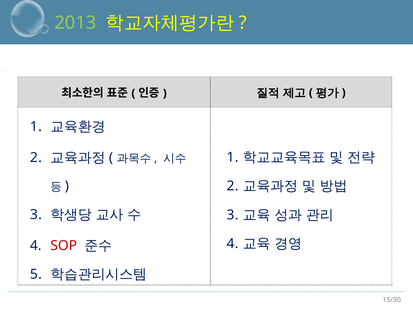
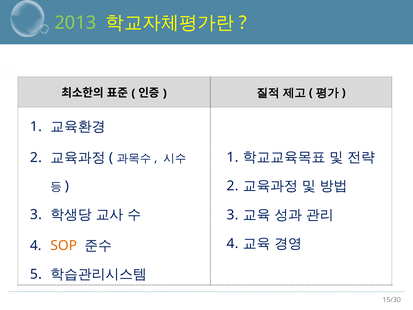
SOP colour: red -> orange (64, 245)
